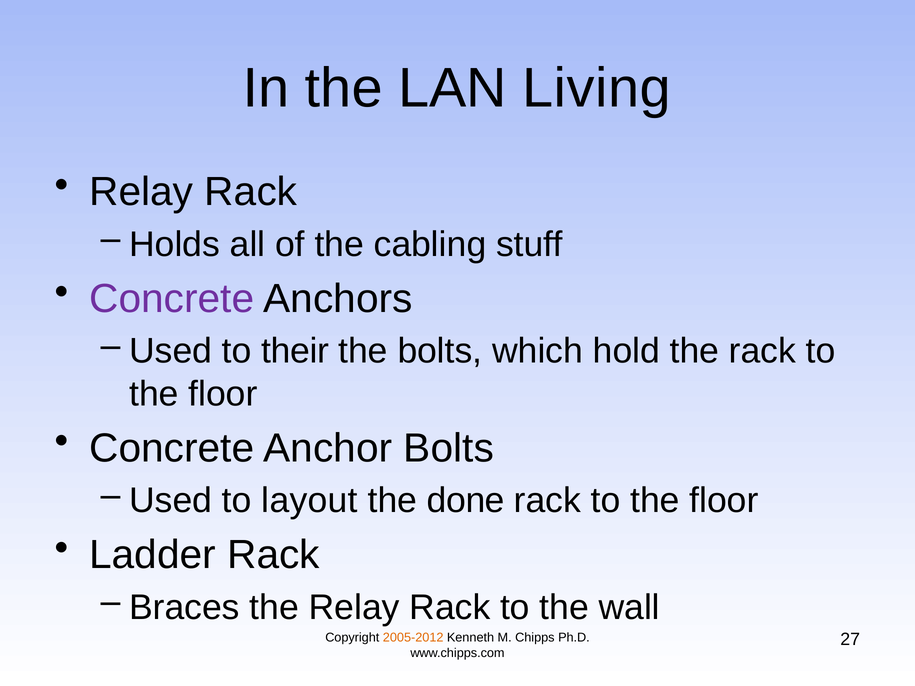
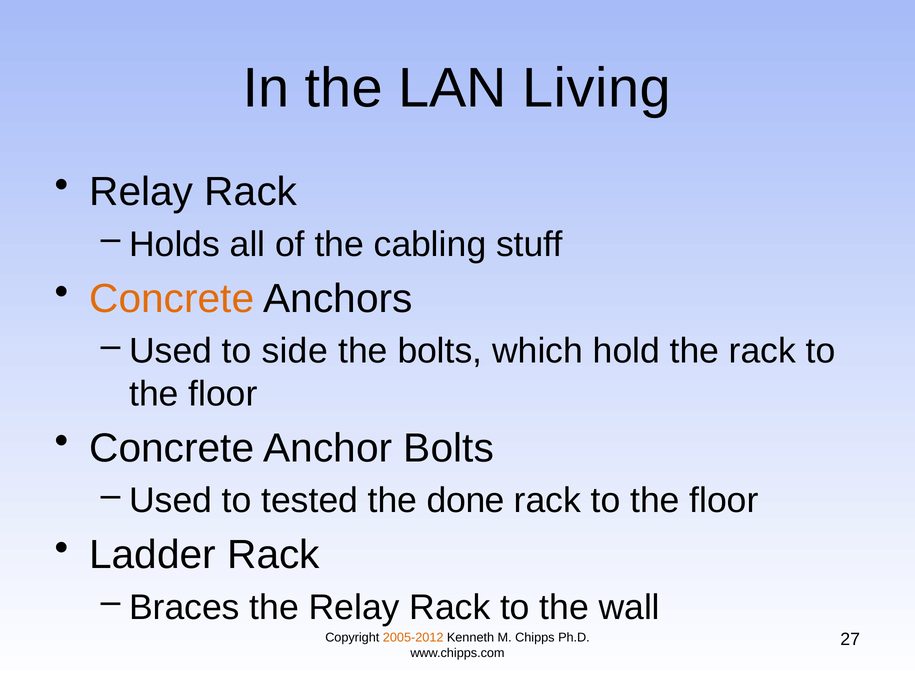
Concrete colour: purple -> orange (172, 299)
their: their -> side (295, 351)
layout: layout -> tested (310, 501)
